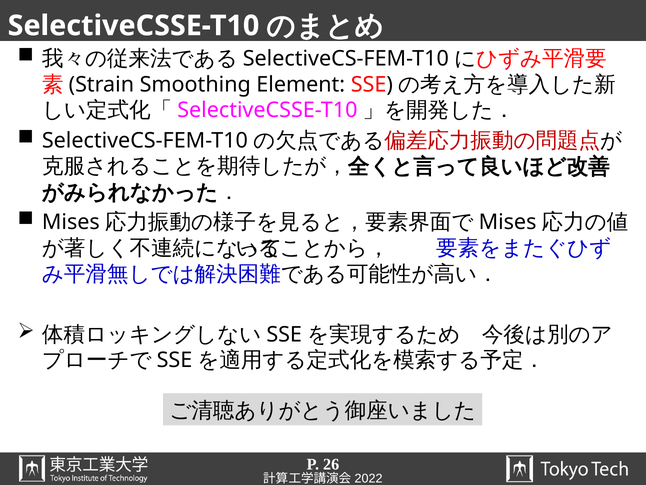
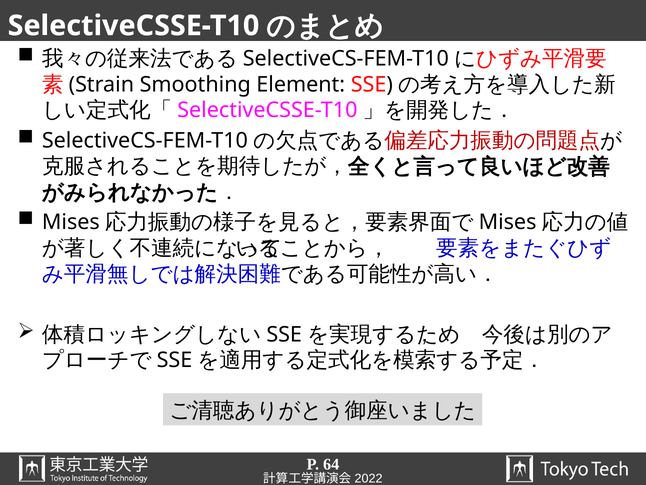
26: 26 -> 64 (331, 464)
